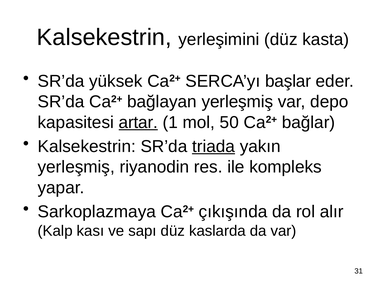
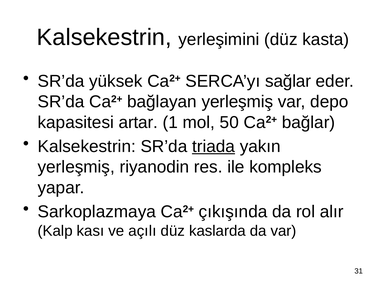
başlar: başlar -> sağlar (288, 81)
artar underline: present -> none (138, 122)
sapı: sapı -> açılı (142, 231)
